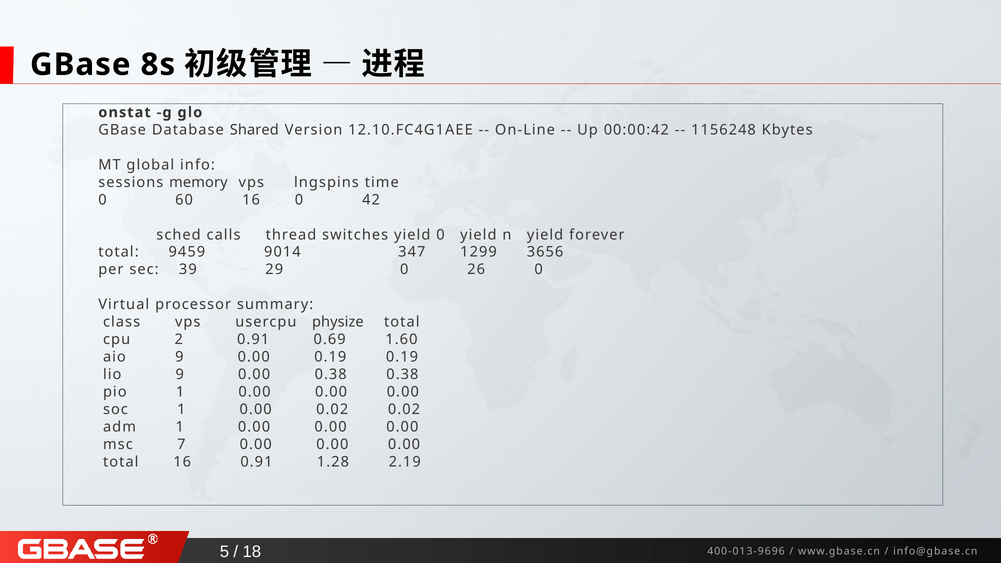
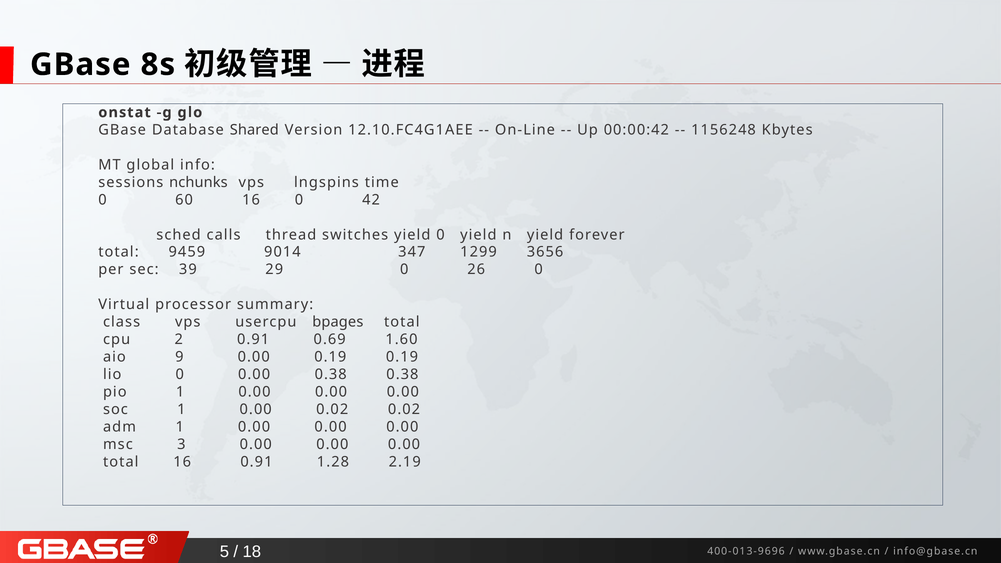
memory: memory -> nchunks (198, 182)
physize: physize -> bpages (338, 322)
lio 9: 9 -> 0 (180, 374)
7: 7 -> 3 (181, 444)
